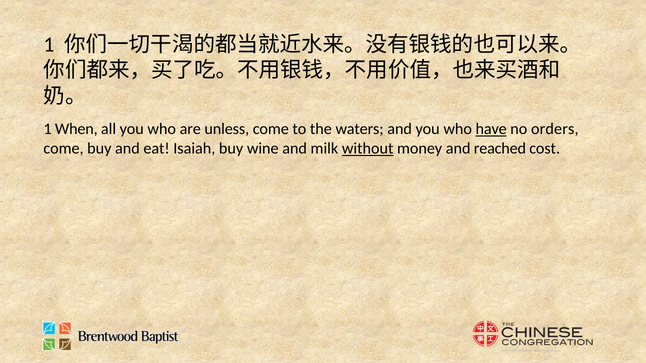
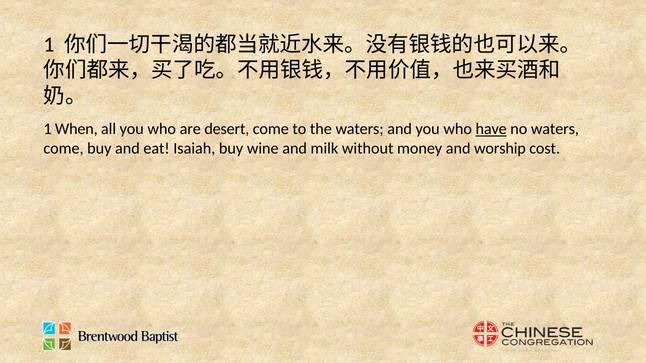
unless: unless -> desert (227, 129)
no orders: orders -> waters (555, 129)
without underline: present -> none (368, 149)
reached: reached -> worship (500, 149)
